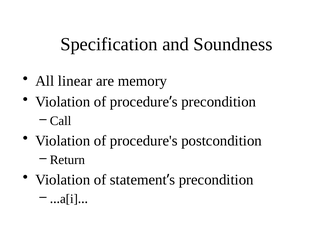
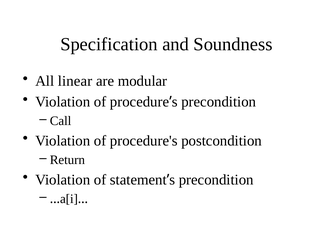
memory: memory -> modular (142, 81)
